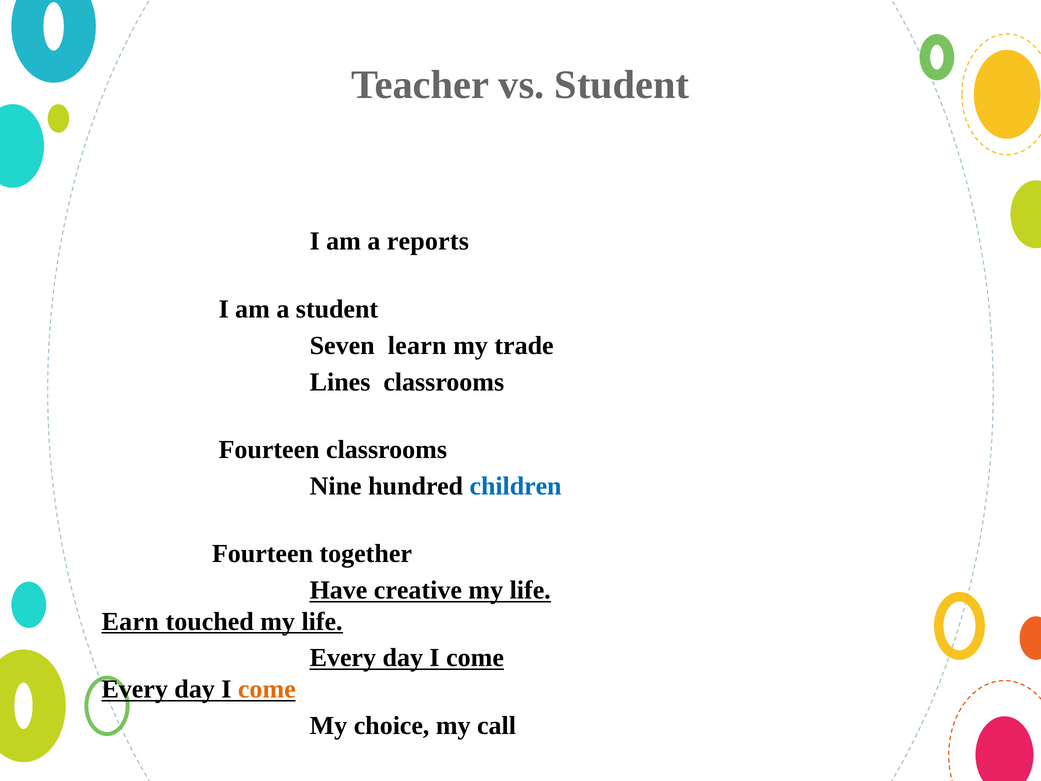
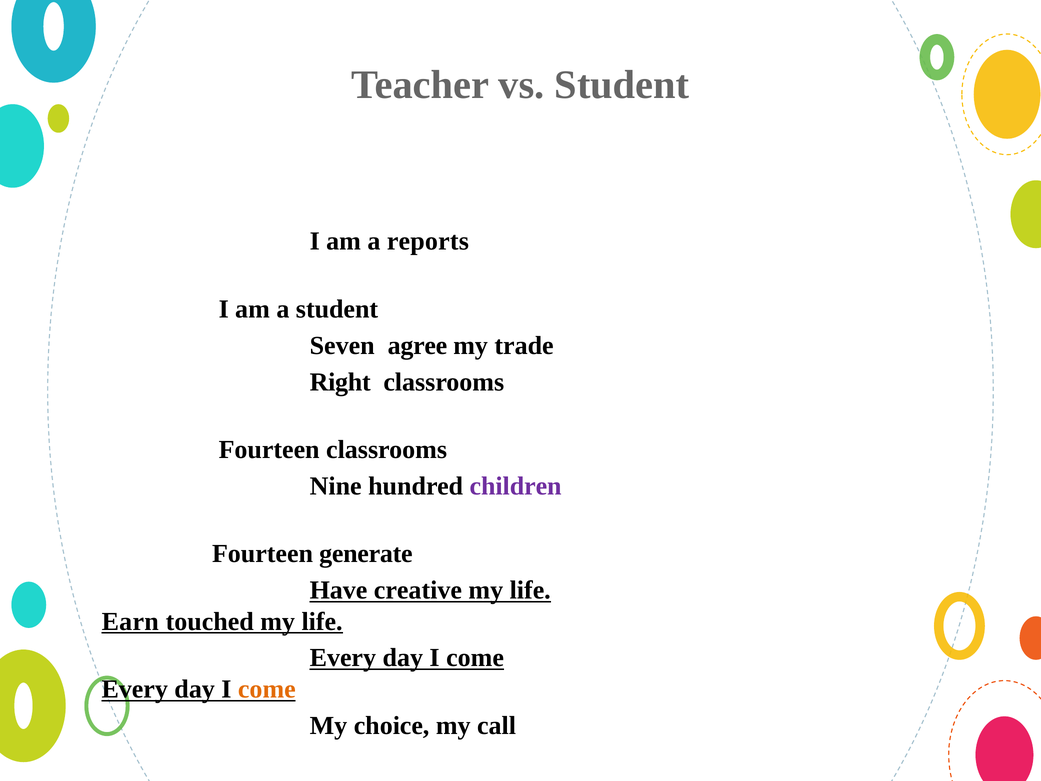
learn: learn -> agree (417, 345)
Lines: Lines -> Right (340, 382)
children colour: blue -> purple (516, 486)
together: together -> generate (366, 554)
